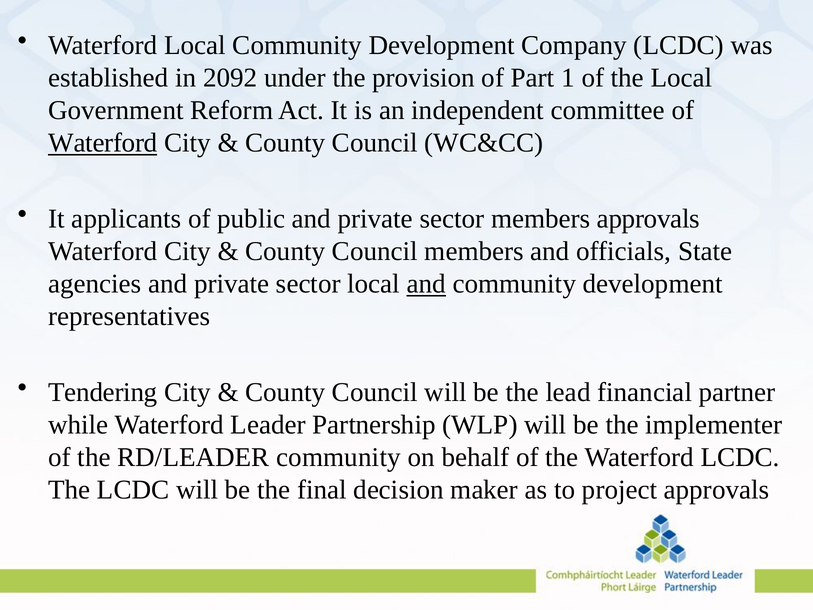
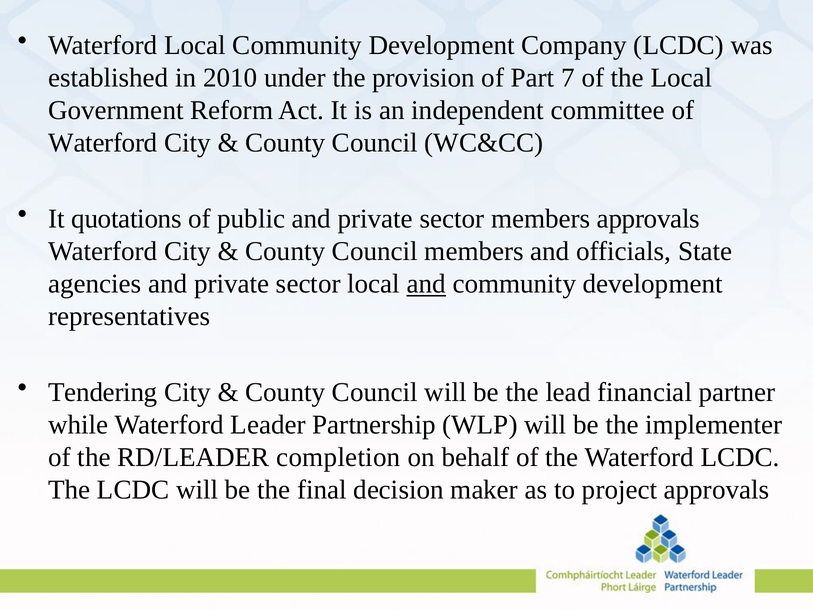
2092: 2092 -> 2010 (230, 78)
1: 1 -> 7 (568, 78)
Waterford underline: present -> none (103, 143)
applicants: applicants -> quotations (127, 219)
RD/LEADER community: community -> completion (338, 457)
